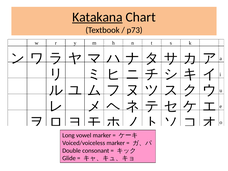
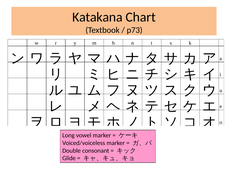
Katakana underline: present -> none (97, 17)
